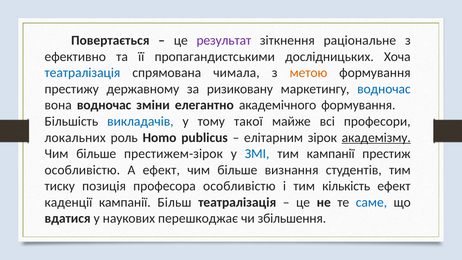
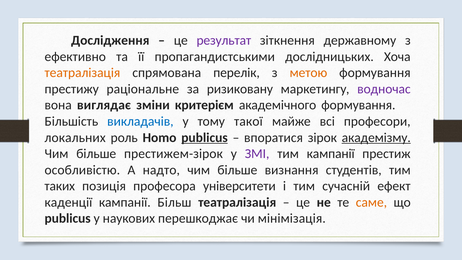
Повертається: Повертається -> Дослідження (110, 40)
раціональне: раціональне -> державному (360, 40)
театралізація colour: blue -> orange (82, 73)
чимала: чимала -> перелік (237, 73)
державному: державному -> раціональне (143, 89)
водночас colour: blue -> purple (384, 89)
вона водночас: водночас -> виглядає (104, 105)
елегантно: елегантно -> критерієм (204, 105)
publicus underline: none -> present (205, 138)
елітарним: елітарним -> впоратися (274, 138)
ЗМІ colour: blue -> purple (257, 154)
А ефект: ефект -> надто (161, 170)
тиску: тиску -> таких (60, 186)
професора особливістю: особливістю -> університети (239, 186)
кількість: кількість -> сучасній (346, 186)
саме colour: blue -> orange (371, 202)
вдатися: вдатися -> publicus (68, 218)
збільшення: збільшення -> мінімізація (292, 218)
